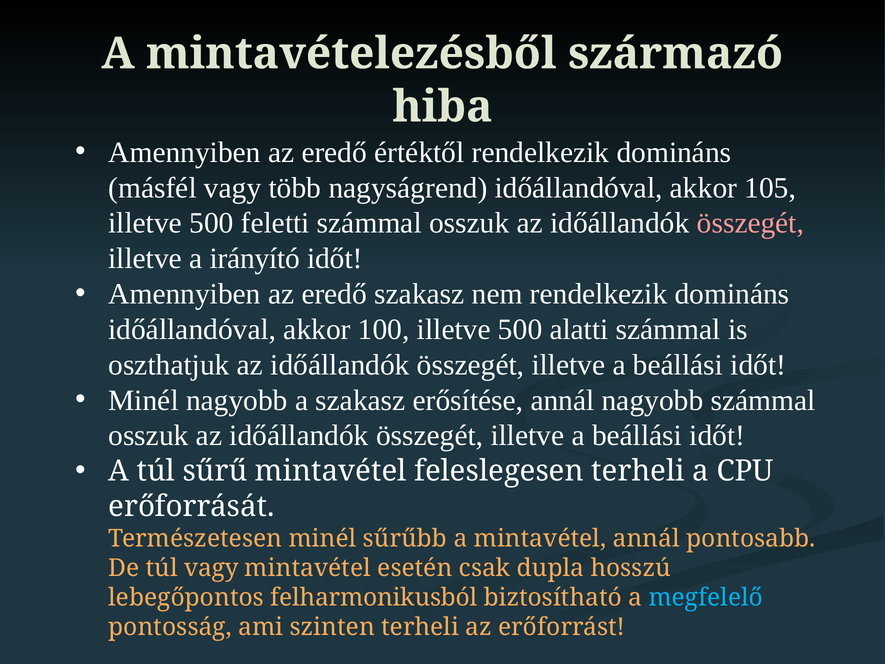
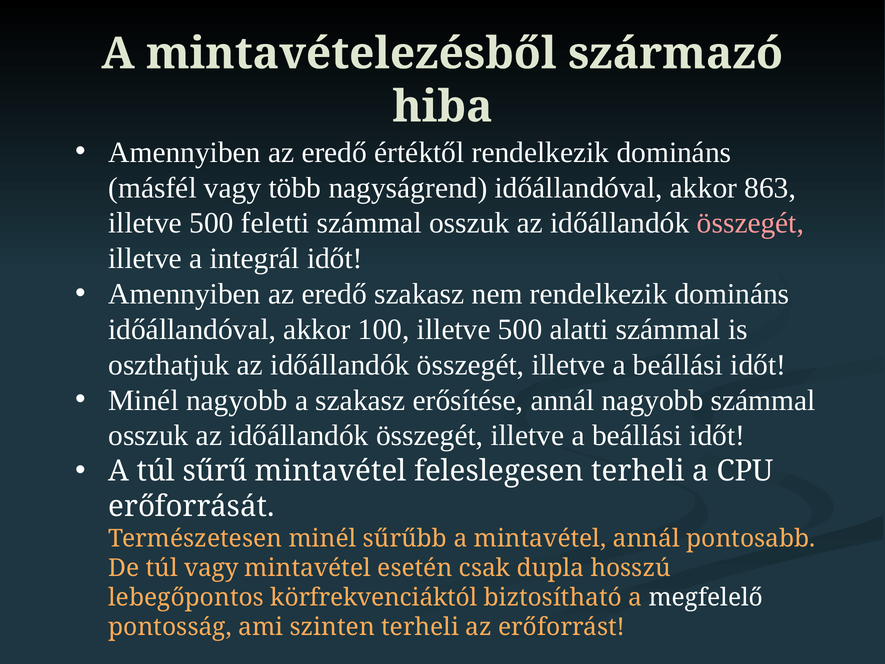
105: 105 -> 863 (770, 188)
irányító: irányító -> integrál (255, 259)
felharmonikusból: felharmonikusból -> körfrekvenciáktól (374, 597)
megfelelő colour: light blue -> white (706, 597)
